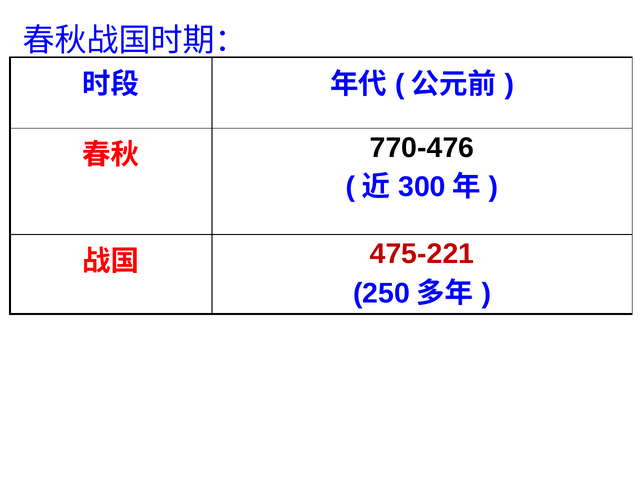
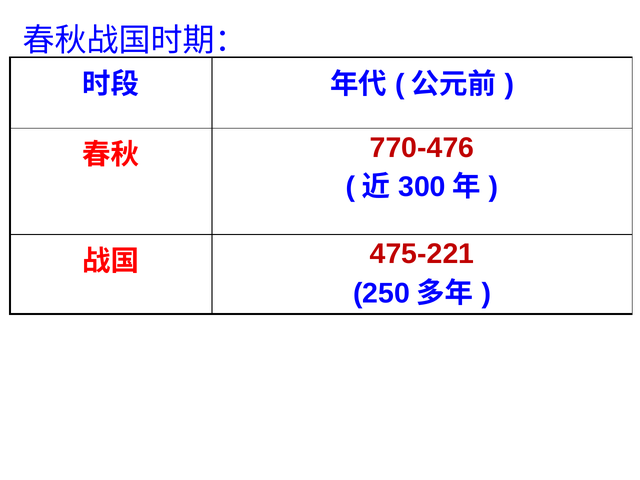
770-476 colour: black -> red (422, 148)
